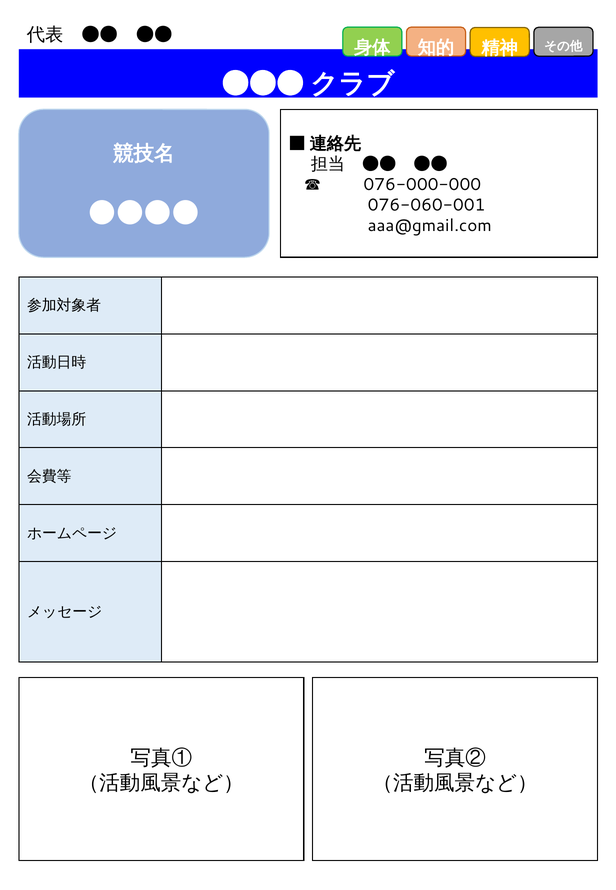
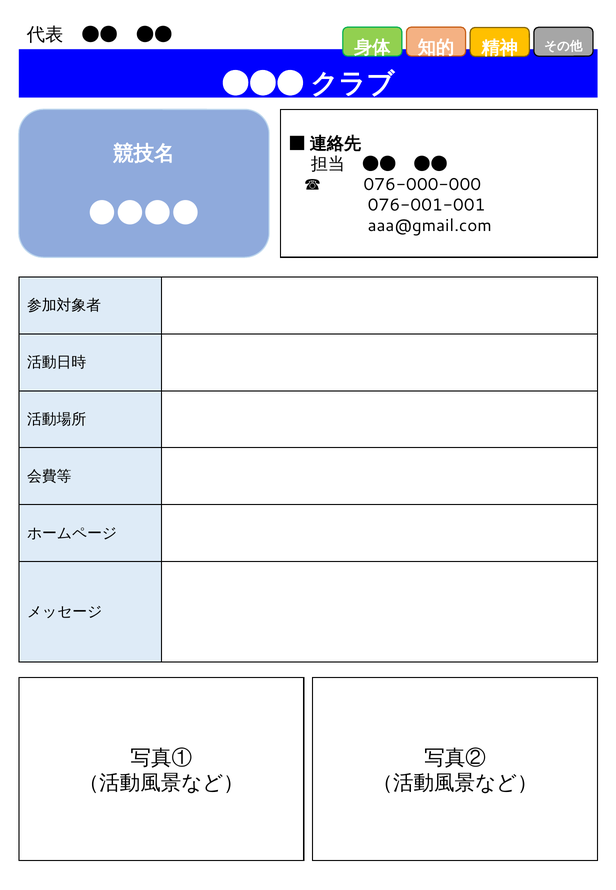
076-060-001: 076-060-001 -> 076-001-001 (427, 205)
